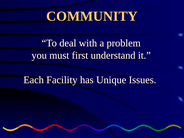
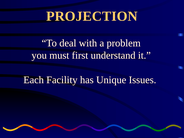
COMMUNITY: COMMUNITY -> PROJECTION (92, 16)
